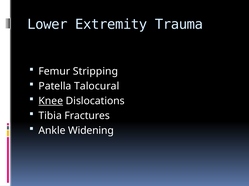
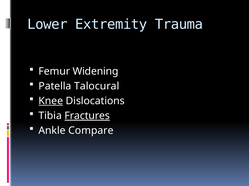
Stripping: Stripping -> Widening (96, 72)
Fractures underline: none -> present (87, 116)
Widening: Widening -> Compare (91, 131)
